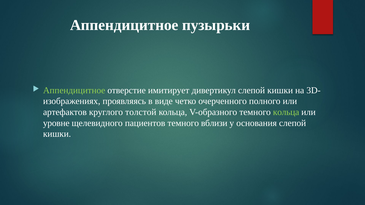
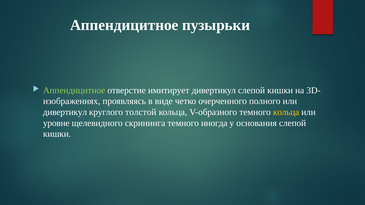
артефактов: артефактов -> дивертикул (65, 112)
кольца colour: light green -> yellow (286, 112)
пациентов: пациентов -> скрининга (145, 123)
вблизи: вблизи -> иногда (214, 123)
